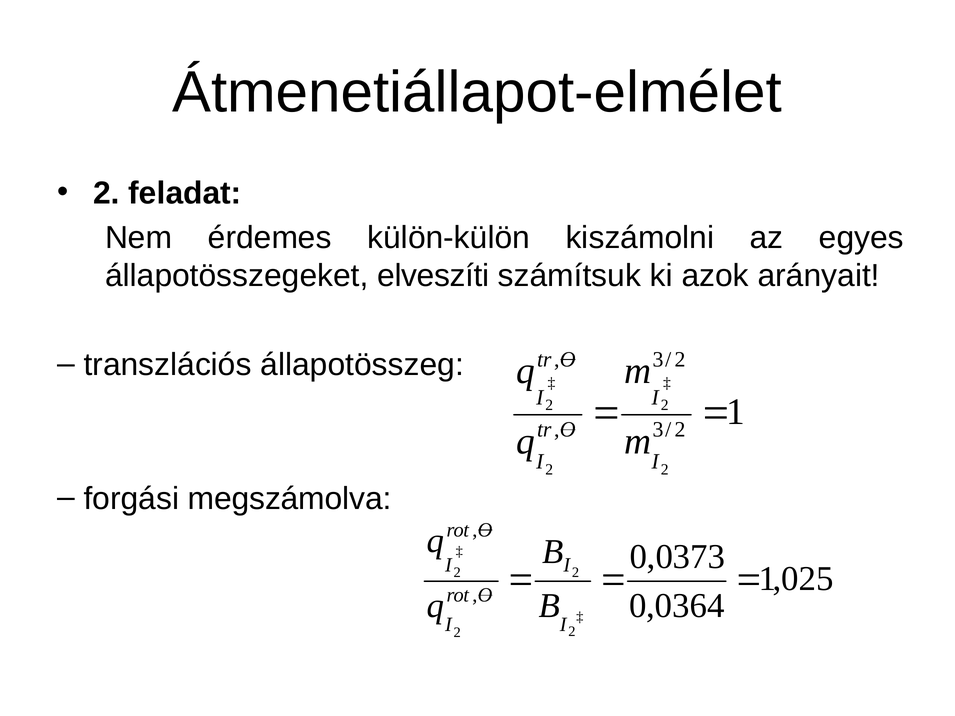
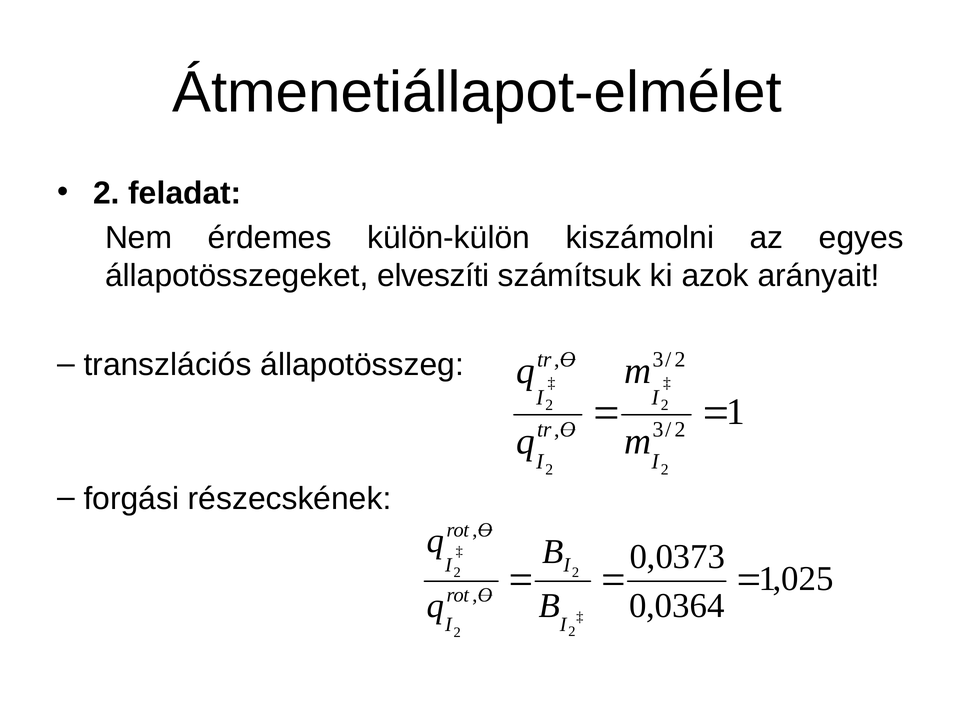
megszámolva: megszámolva -> részecskének (290, 499)
